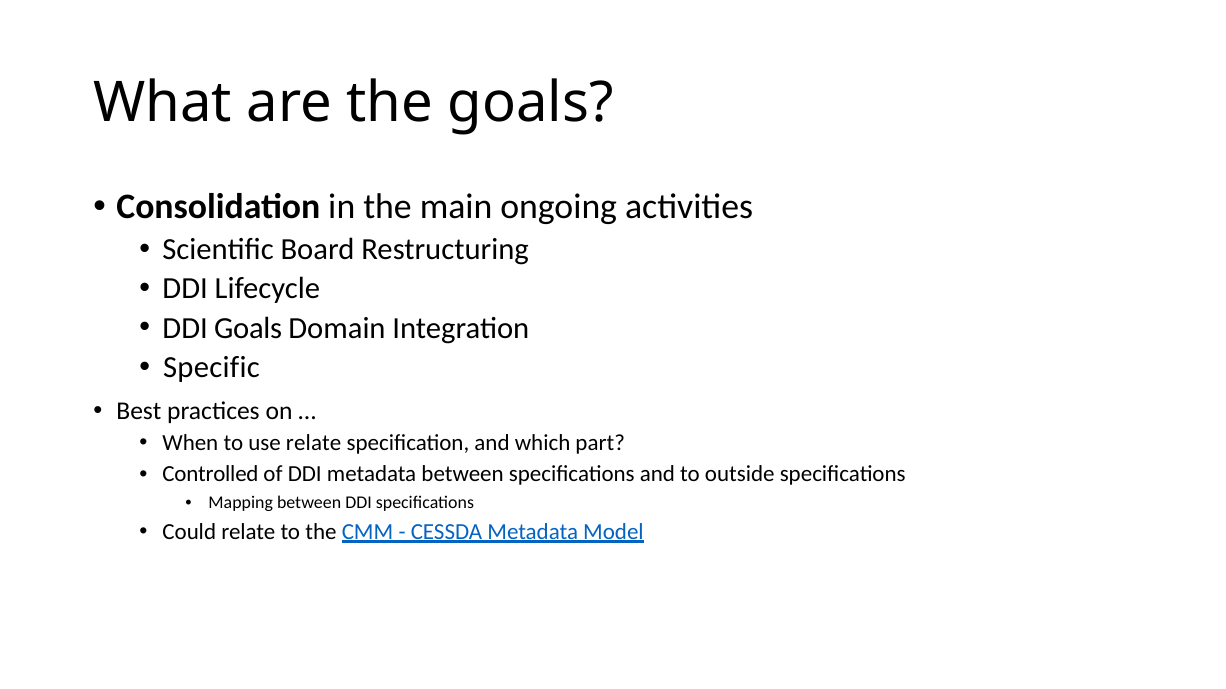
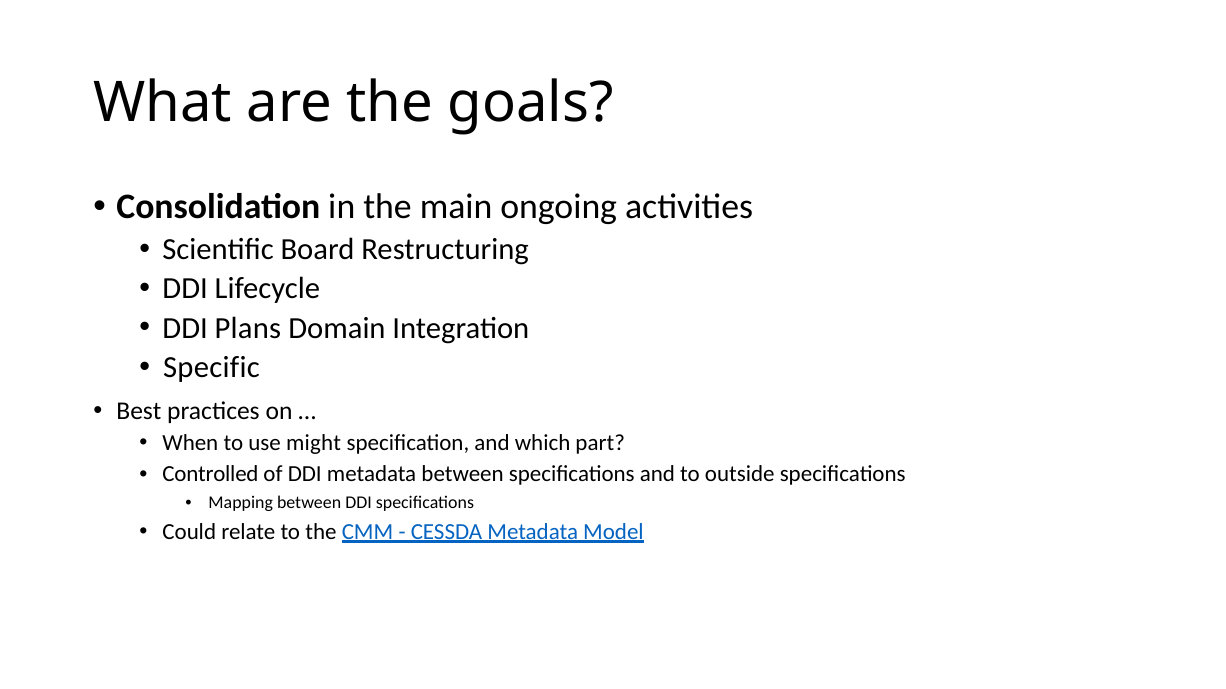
DDI Goals: Goals -> Plans (248, 328)
use relate: relate -> might (314, 444)
